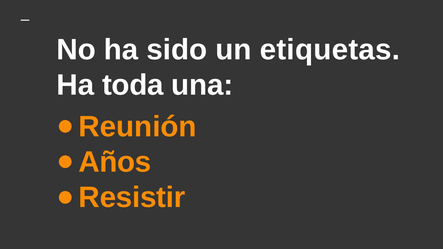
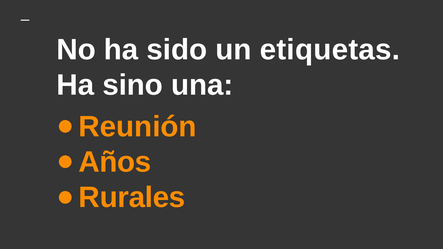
toda: toda -> sino (133, 85)
Resistir: Resistir -> Rurales (132, 198)
